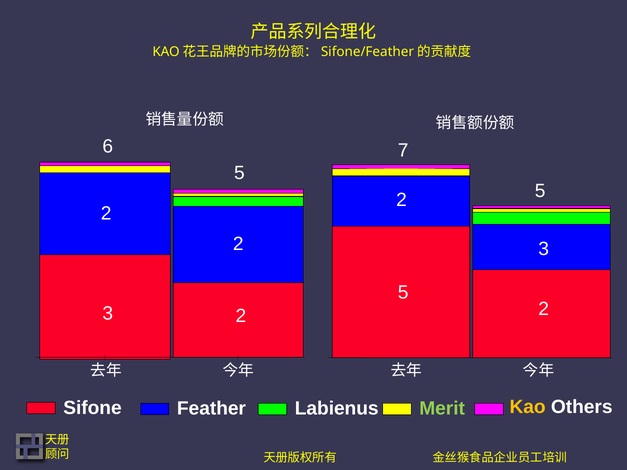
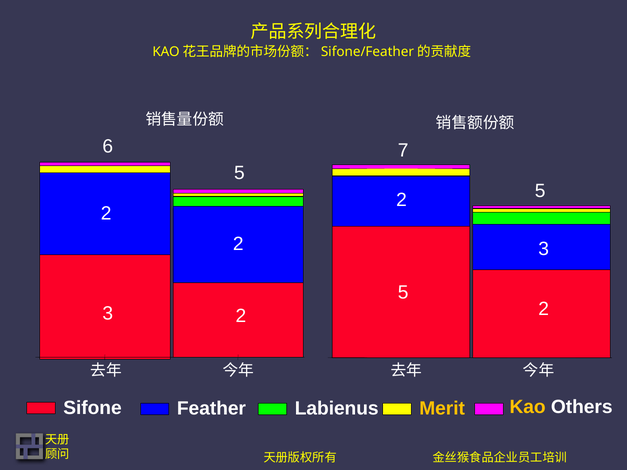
Merit colour: light green -> yellow (442, 409)
